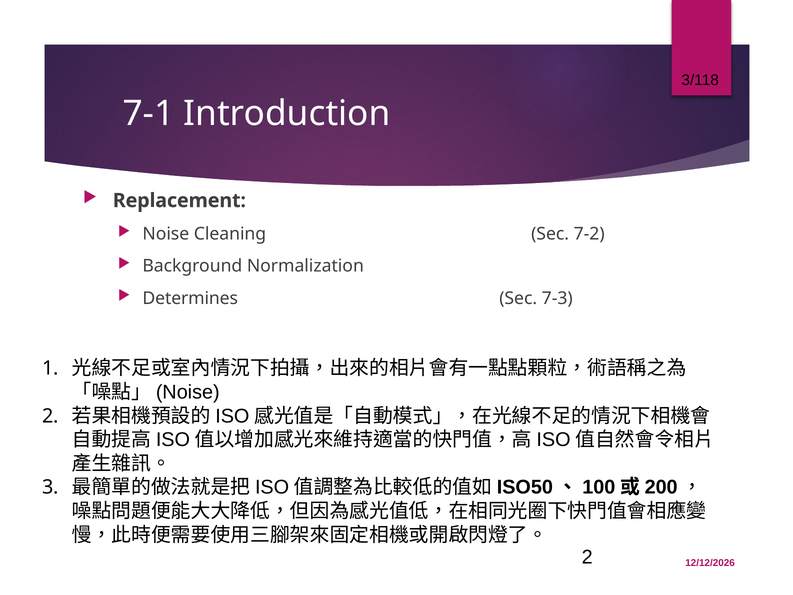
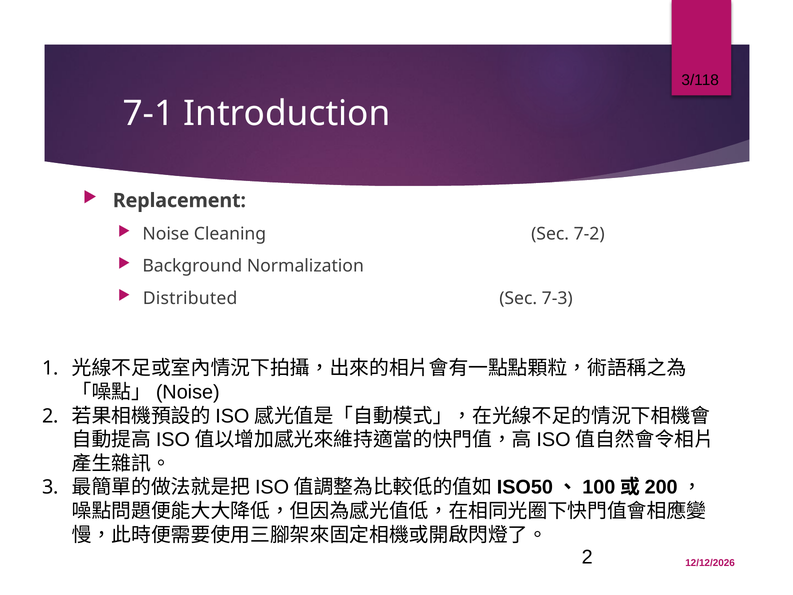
Determines: Determines -> Distributed (190, 298)
